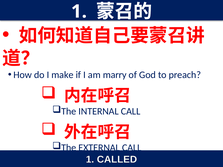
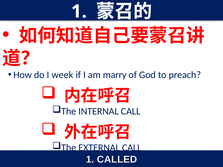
make: make -> week (62, 75)
